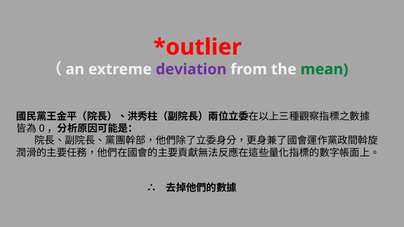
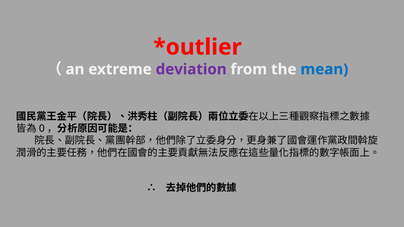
mean colour: green -> blue (324, 69)
